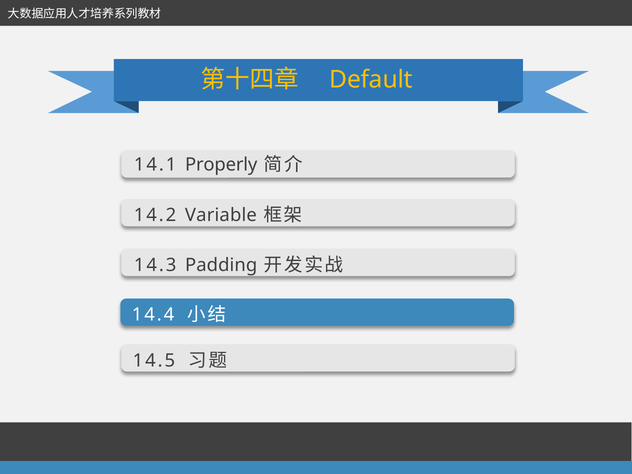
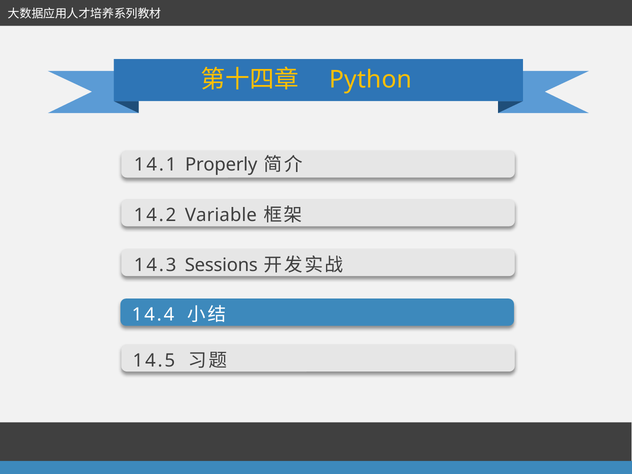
Default: Default -> Python (371, 80)
Padding: Padding -> Sessions (221, 265)
